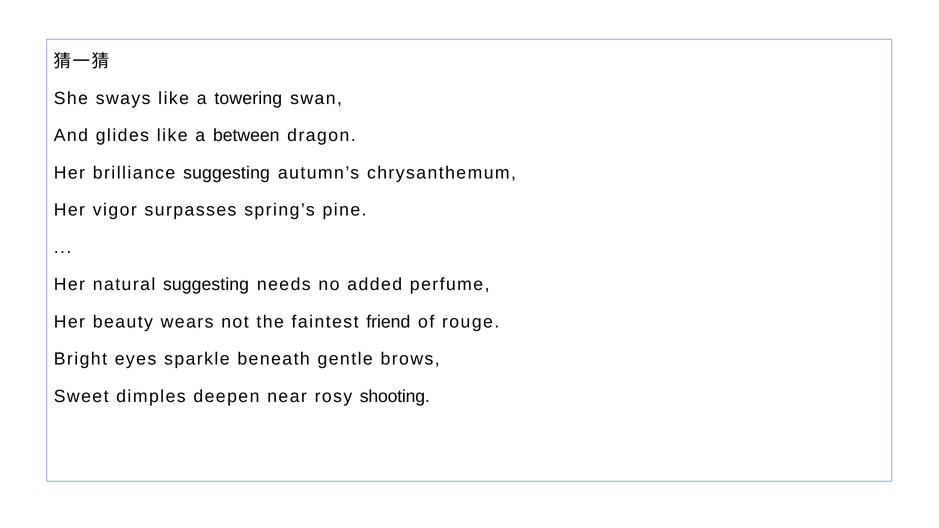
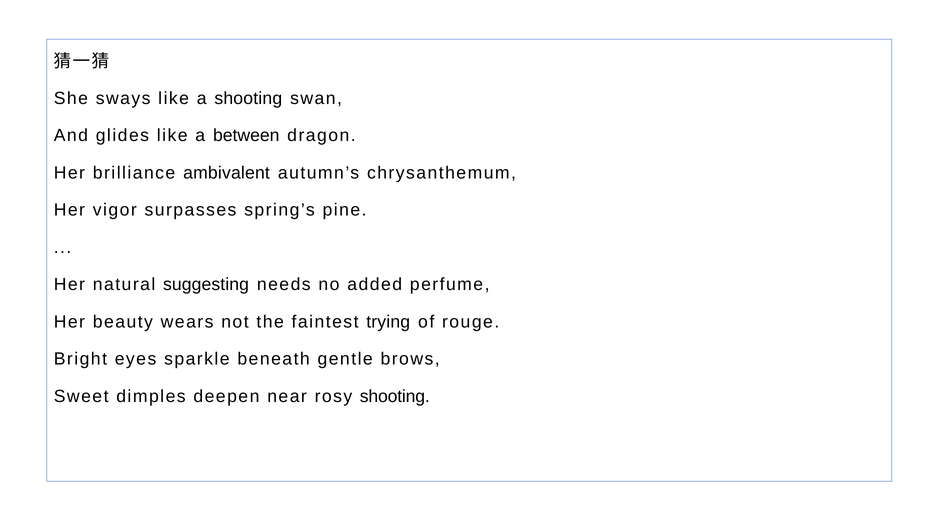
a towering: towering -> shooting (248, 98)
brilliance suggesting: suggesting -> ambivalent (227, 173)
friend: friend -> trying (388, 322)
